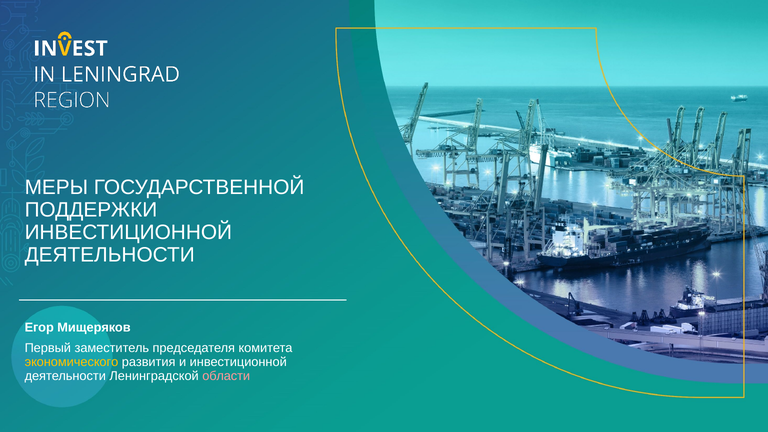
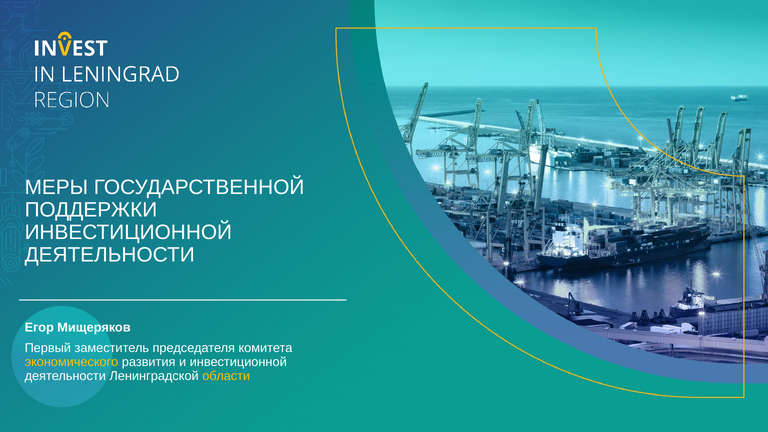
области colour: pink -> yellow (226, 376)
